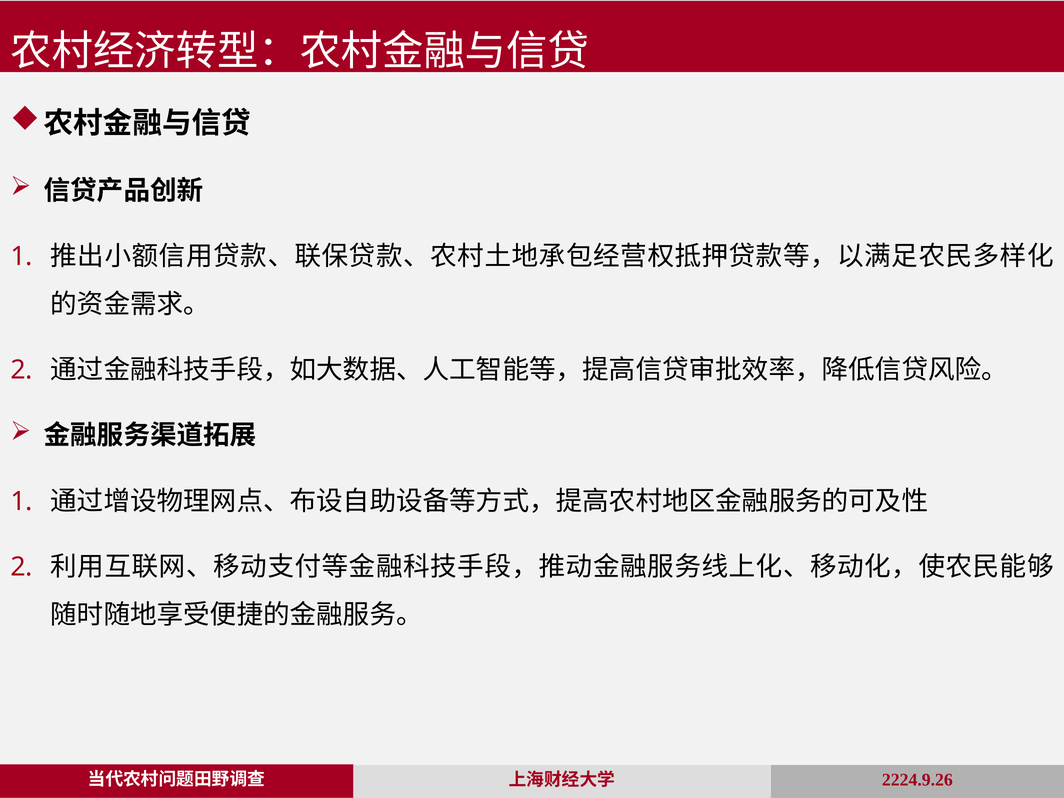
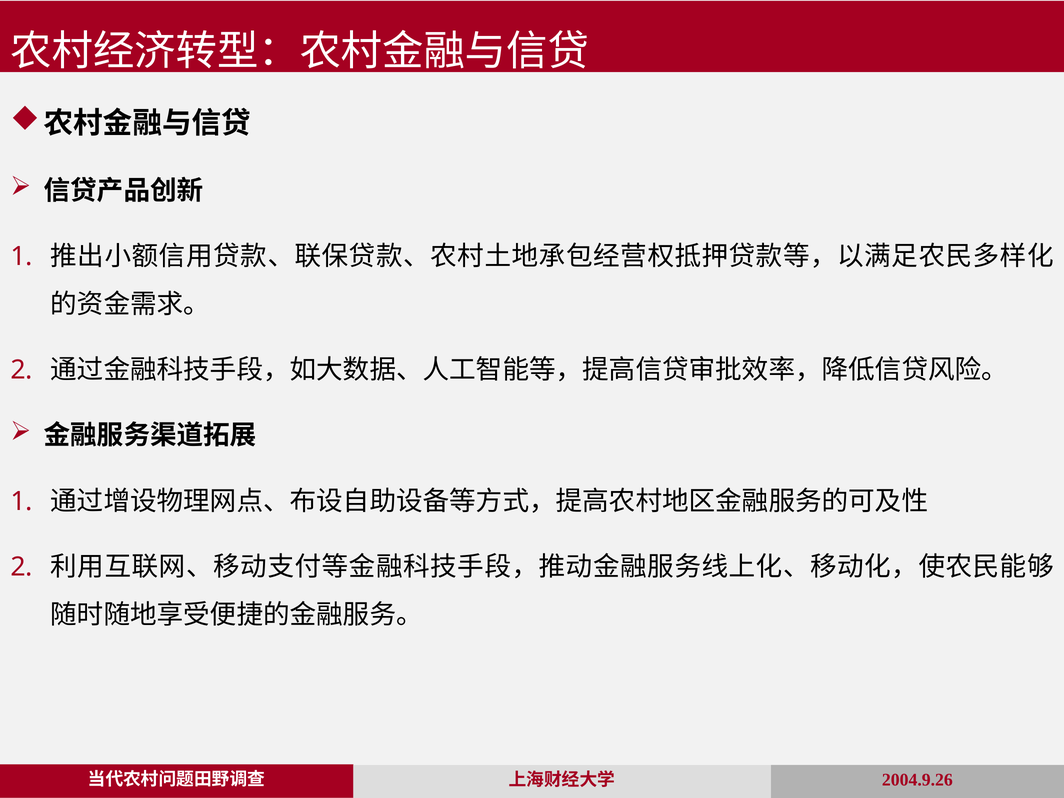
2224.9.26: 2224.9.26 -> 2004.9.26 (917, 780)
